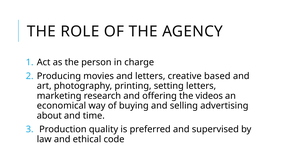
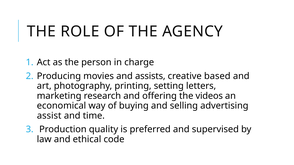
and letters: letters -> assists (150, 76)
about: about -> assist (49, 116)
